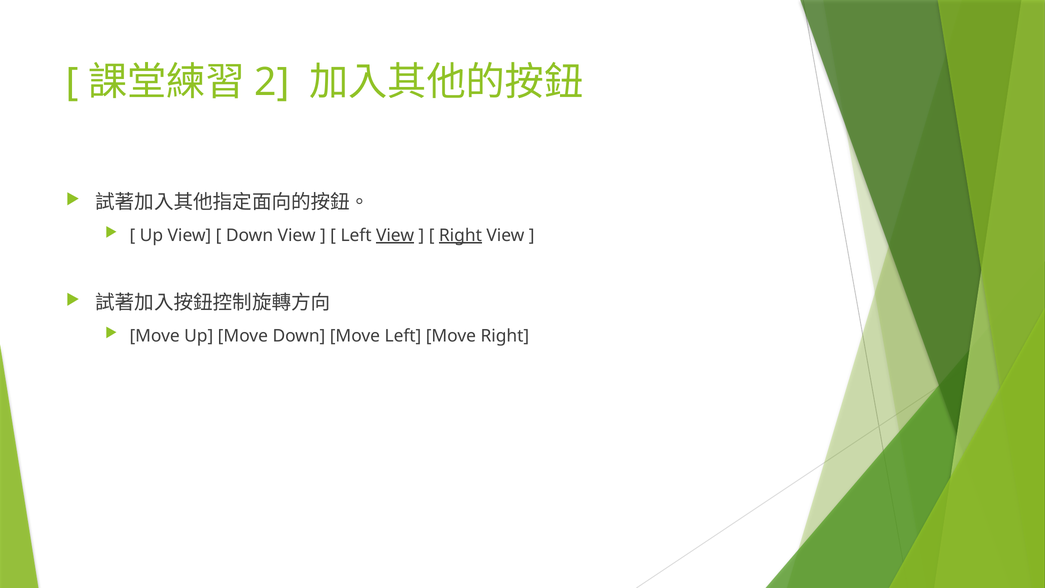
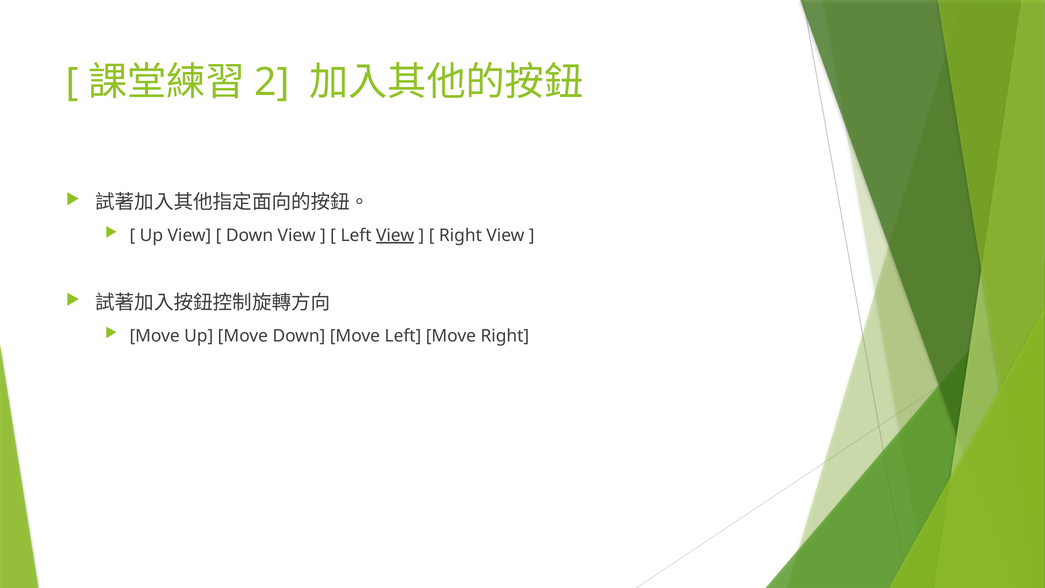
Right underline: present -> none (460, 235)
